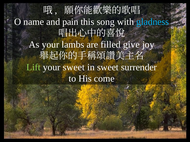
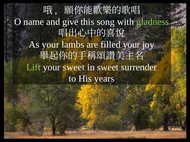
pain: pain -> give (70, 22)
gladness colour: light blue -> light green (153, 22)
filled give: give -> your (131, 45)
come: come -> years (104, 79)
